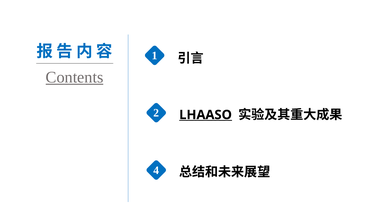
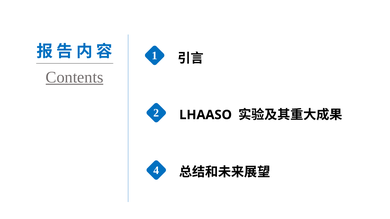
LHAASO underline: present -> none (206, 115)
